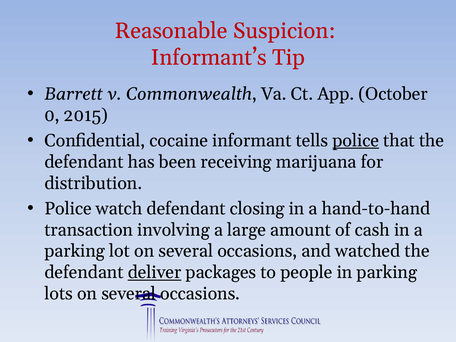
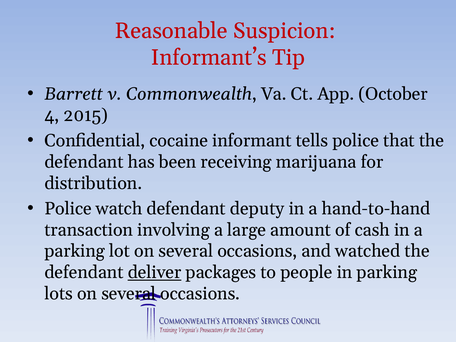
0: 0 -> 4 (52, 115)
police underline: present -> none (356, 141)
closing: closing -> deputy (257, 209)
